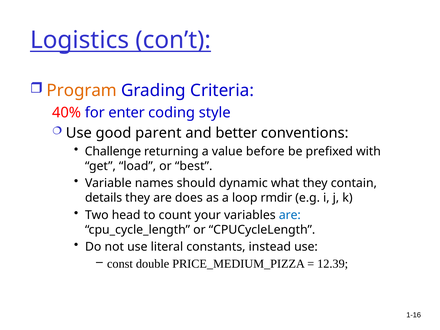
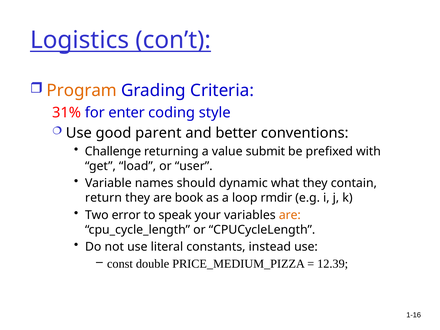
40%: 40% -> 31% (67, 113)
before: before -> submit (265, 151)
best: best -> user (194, 166)
details: details -> return (103, 198)
does: does -> book (189, 198)
head: head -> error (126, 215)
count: count -> speak (175, 215)
are colour: blue -> orange (290, 215)
